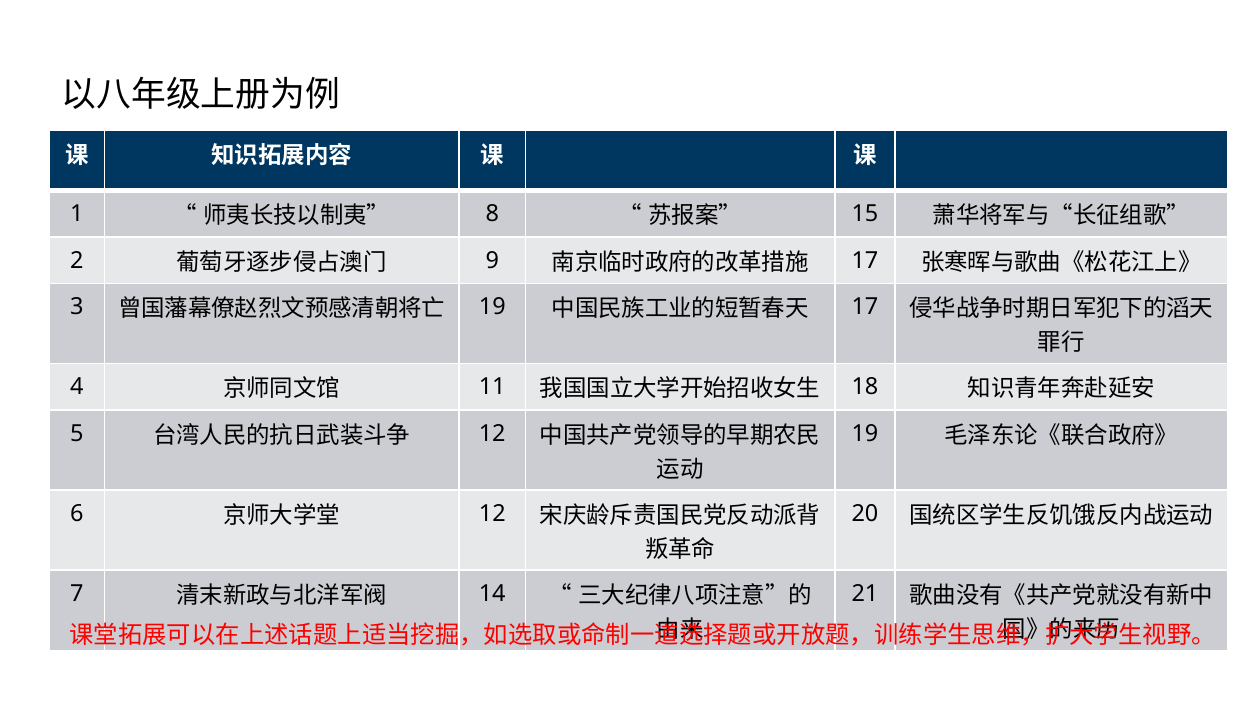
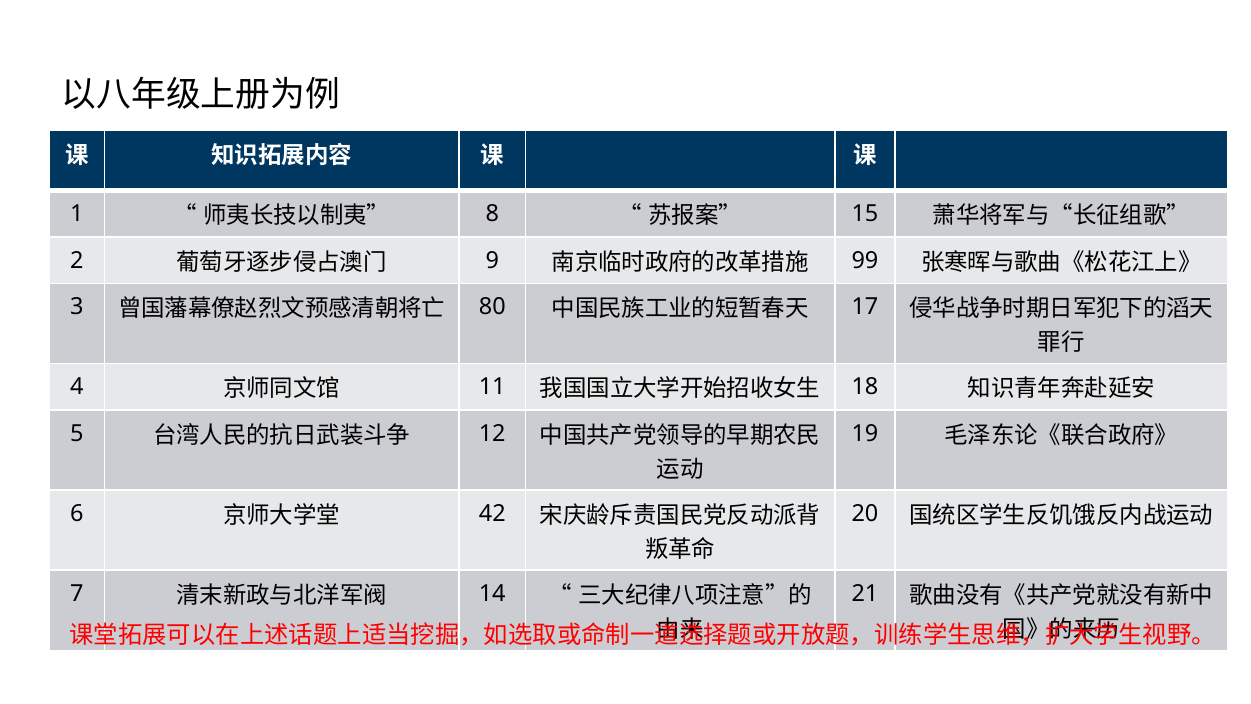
17: 17 -> 99 (865, 260)
19: 19 -> 80 (492, 307)
12: 12 -> 42 (492, 513)
